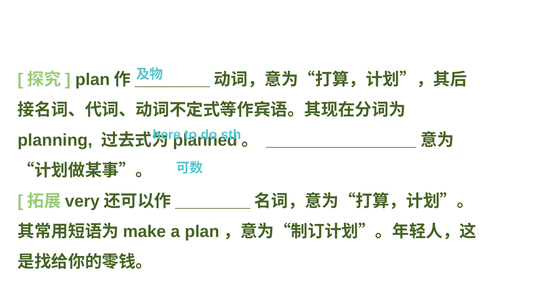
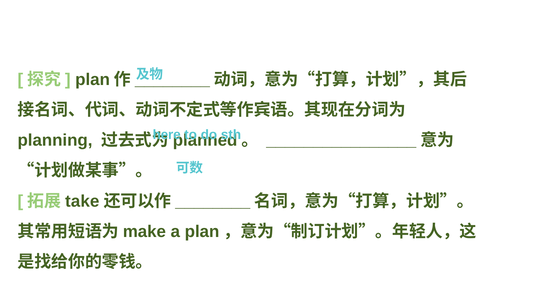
very: very -> take (82, 201)
